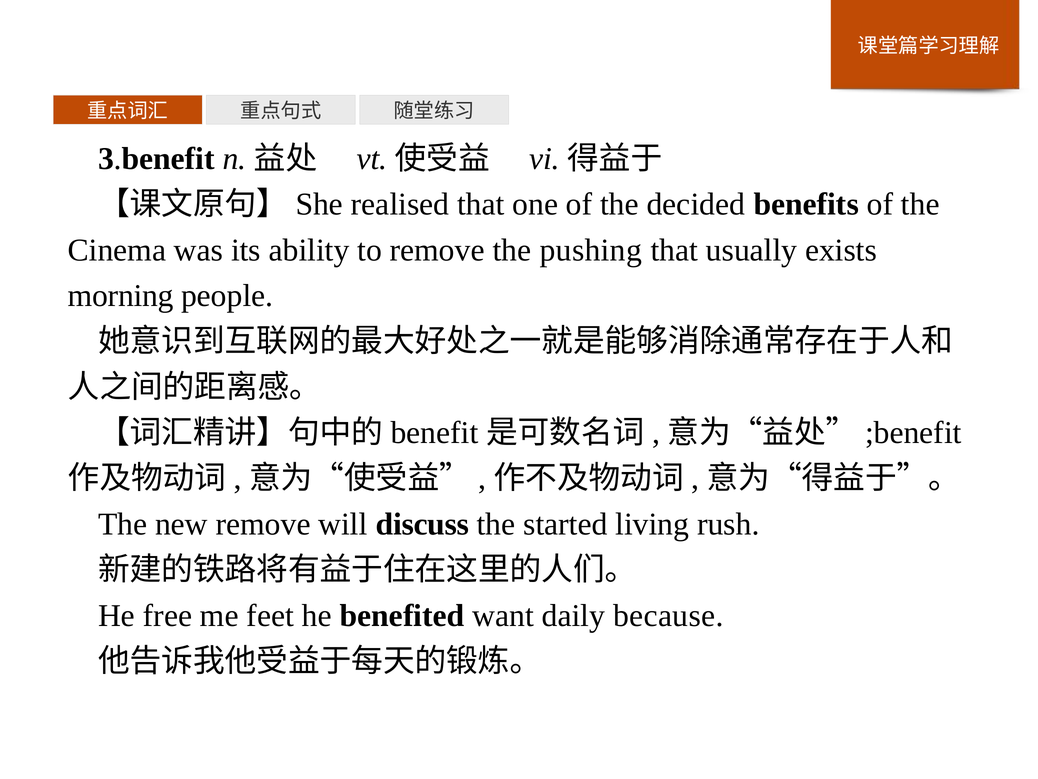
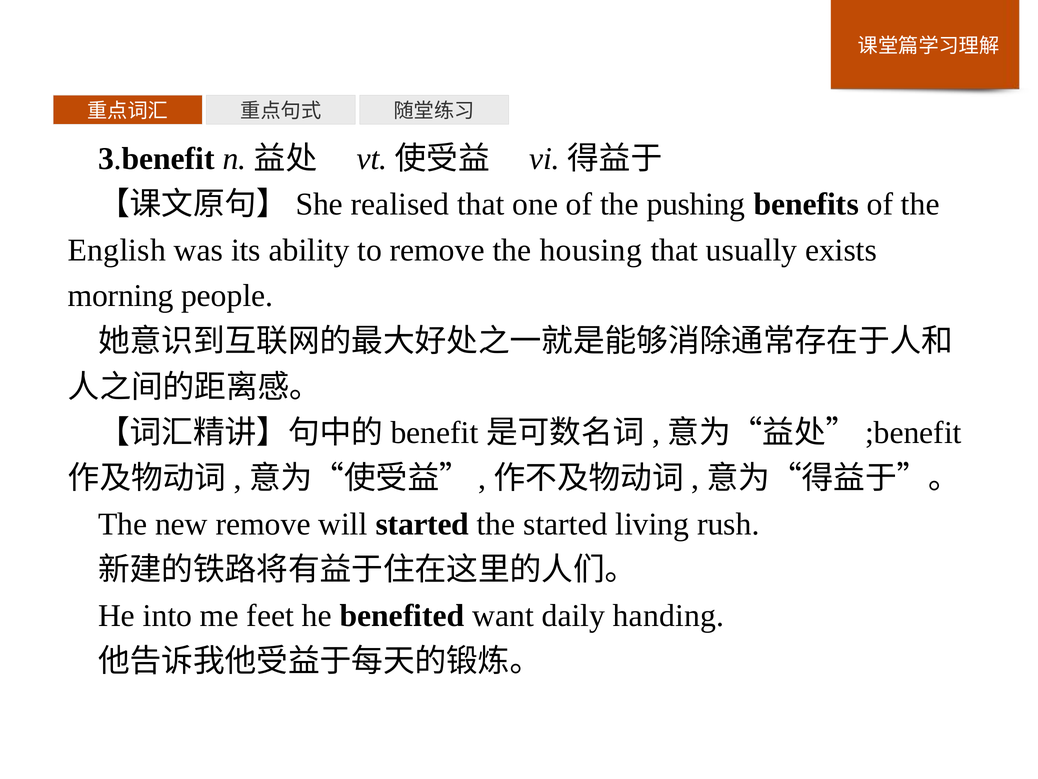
decided: decided -> pushing (696, 204)
Cinema: Cinema -> English (117, 250)
pushing: pushing -> housing (591, 250)
will discuss: discuss -> started (422, 524)
free: free -> into (168, 615)
because: because -> handing (668, 615)
